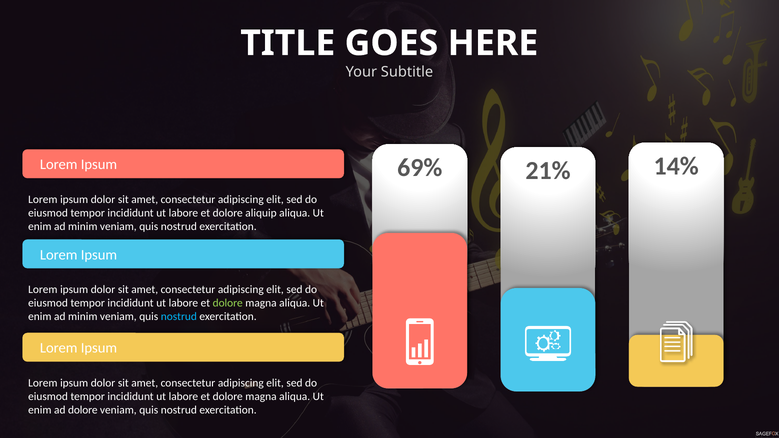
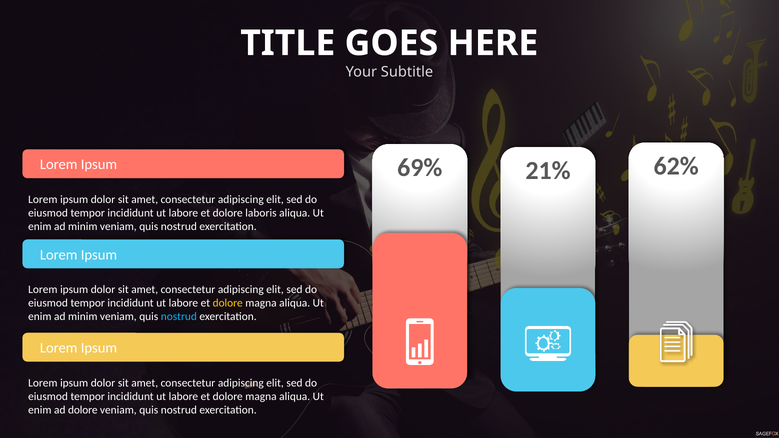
14%: 14% -> 62% (676, 166)
aliquip: aliquip -> laboris (261, 213)
dolore colour: light green -> yellow (228, 303)
